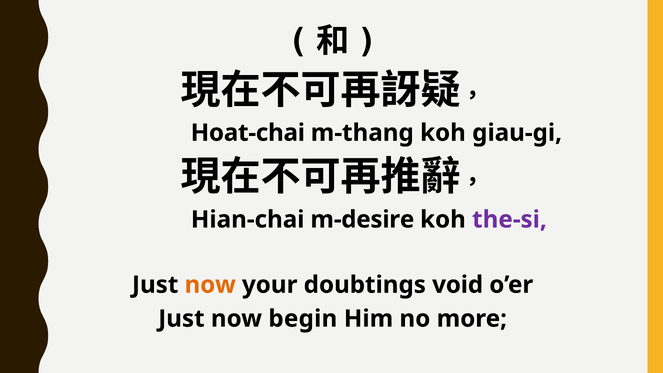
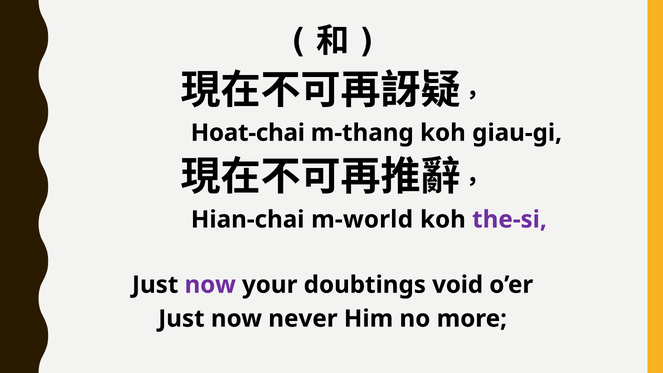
m-desire: m-desire -> m-world (362, 220)
now colour: orange -> purple (210, 285)
begin: begin -> never (303, 319)
